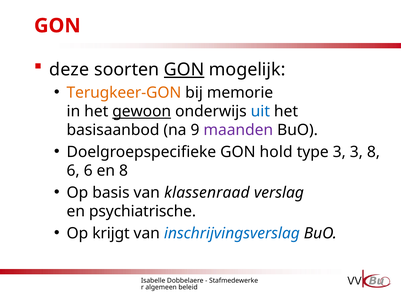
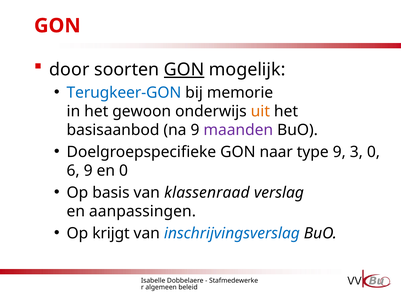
deze: deze -> door (69, 70)
Terugkeer-GON colour: orange -> blue (124, 93)
gewoon underline: present -> none (142, 111)
uit colour: blue -> orange (260, 111)
hold: hold -> naar (276, 152)
type 3: 3 -> 9 (339, 152)
3 8: 8 -> 0 (373, 152)
6 6: 6 -> 9 (88, 171)
en 8: 8 -> 0 (124, 171)
psychiatrische: psychiatrische -> aanpassingen (142, 211)
